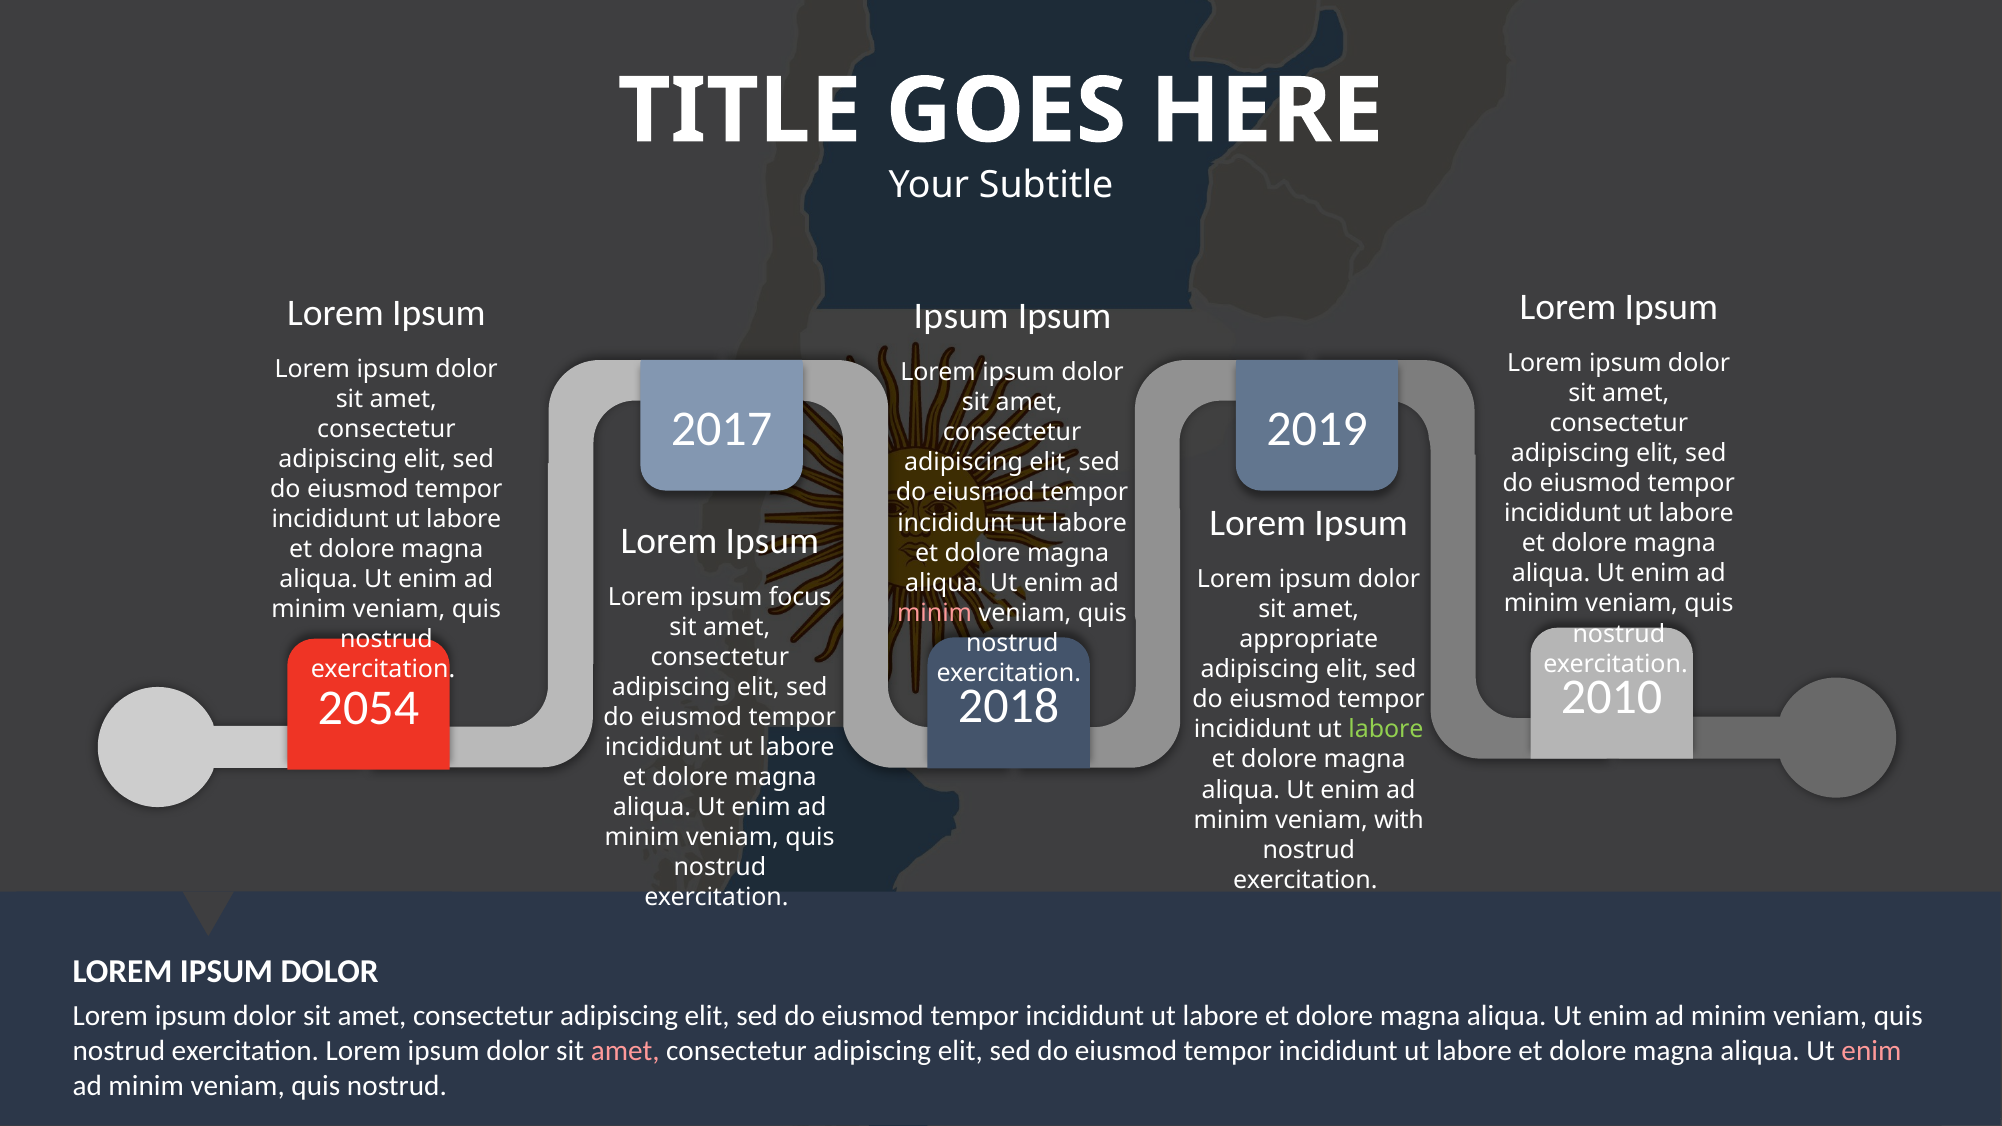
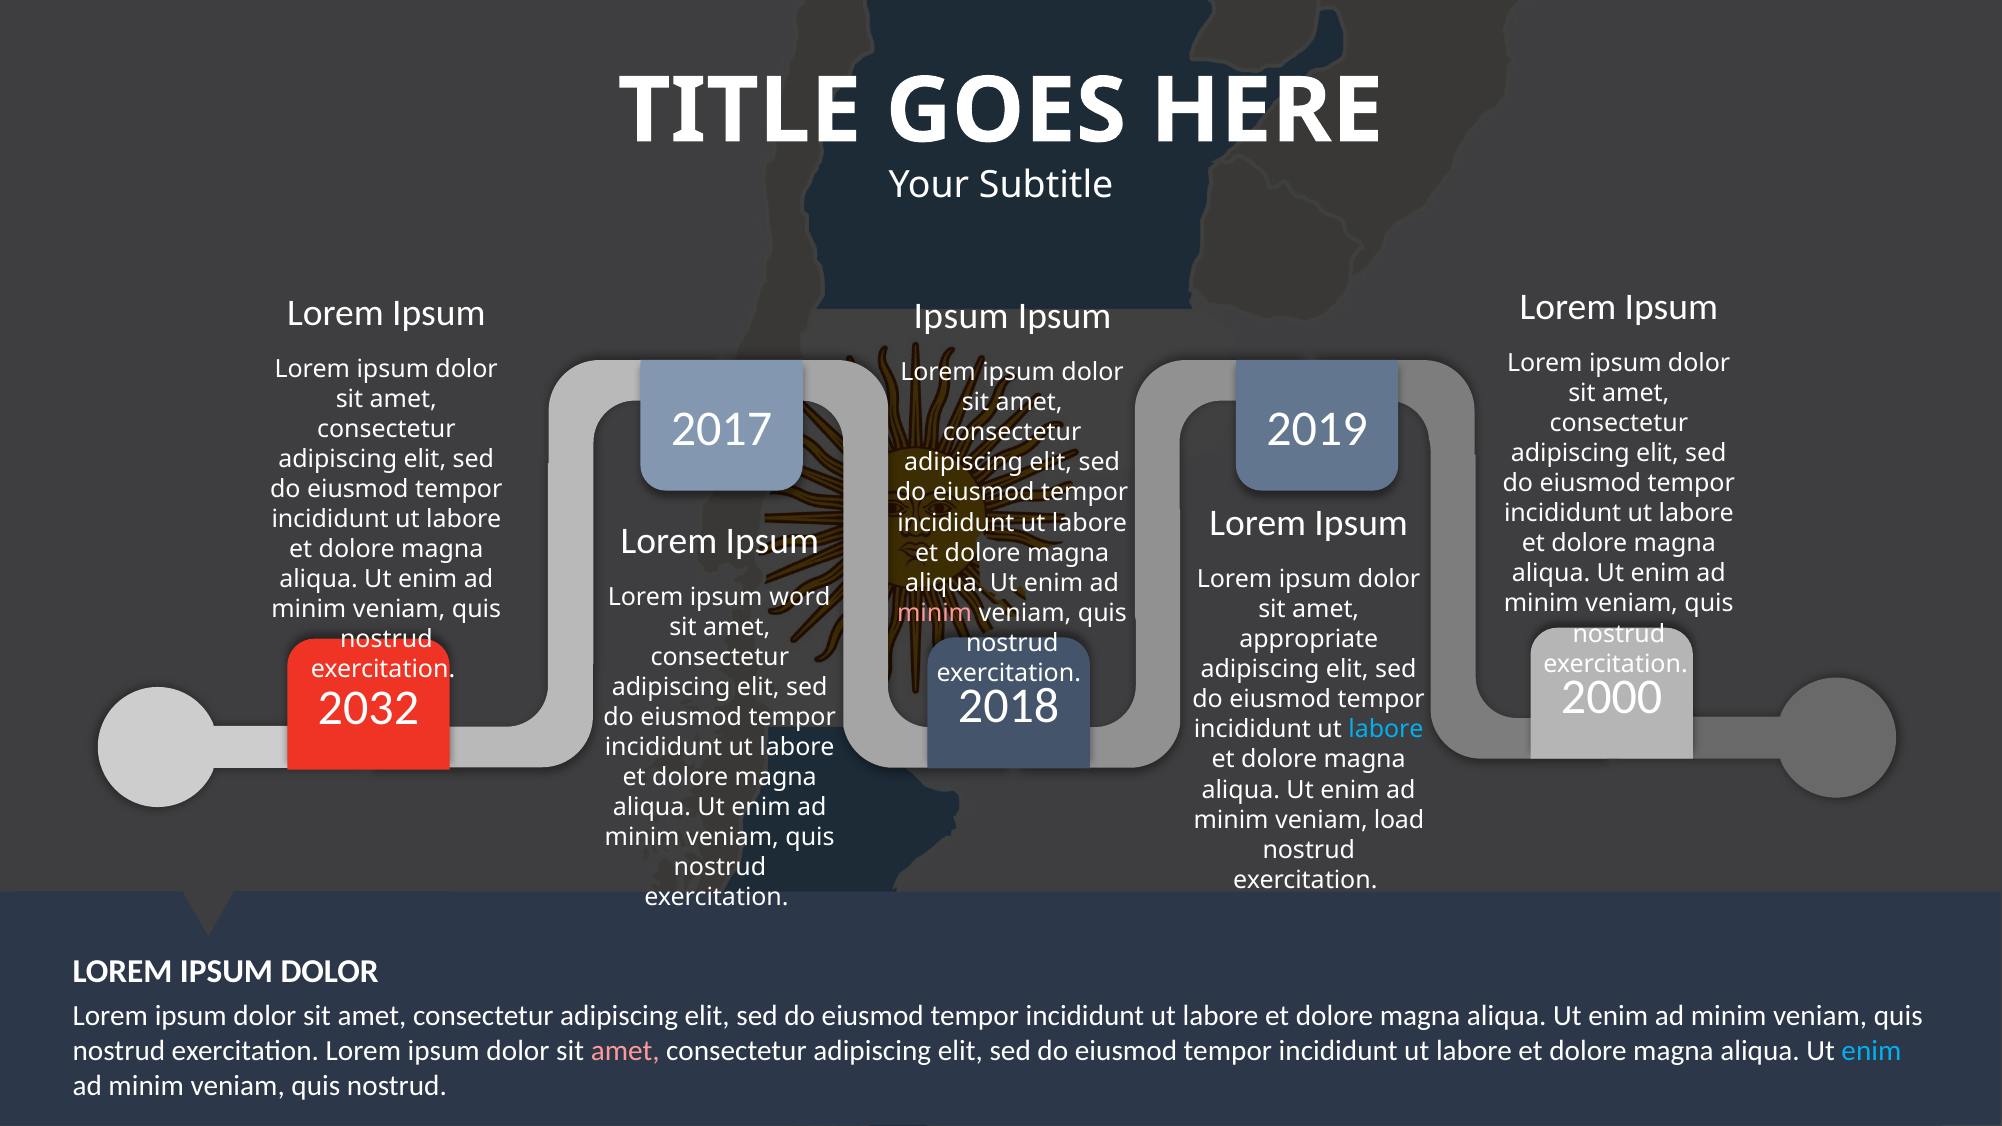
focus: focus -> word (800, 597)
2010: 2010 -> 2000 (1612, 697)
2054: 2054 -> 2032 (368, 708)
labore colour: light green -> light blue (1386, 730)
with: with -> load (1399, 820)
enim colour: pink -> light blue (1871, 1051)
